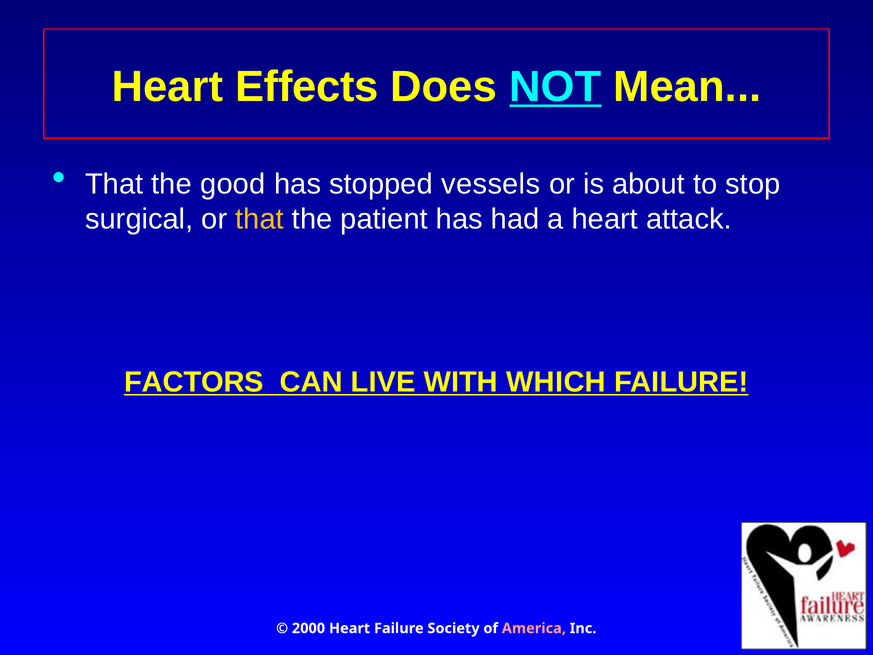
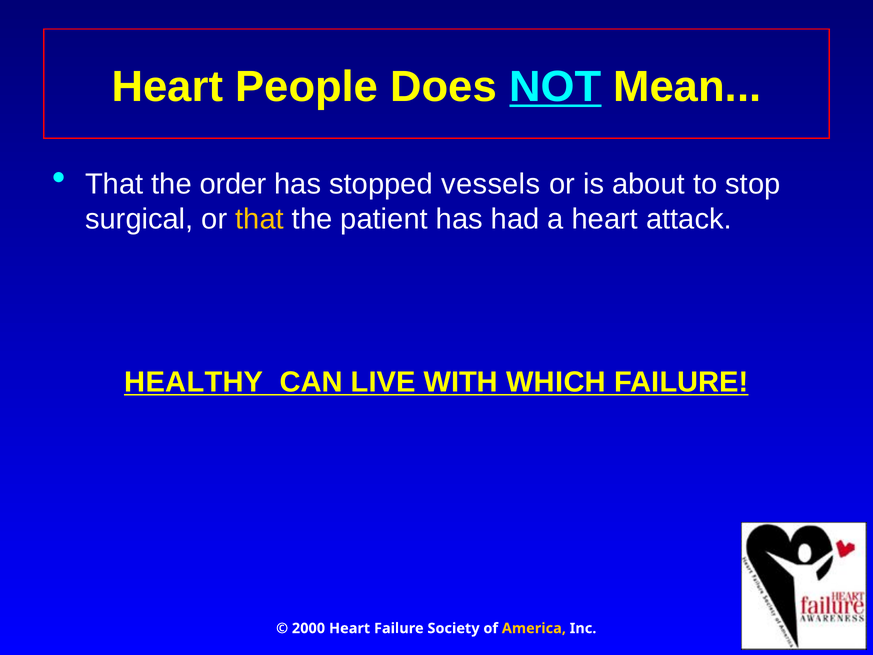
Effects: Effects -> People (307, 87)
good: good -> order (233, 184)
FACTORS: FACTORS -> HEALTHY (194, 382)
America colour: pink -> yellow (534, 628)
